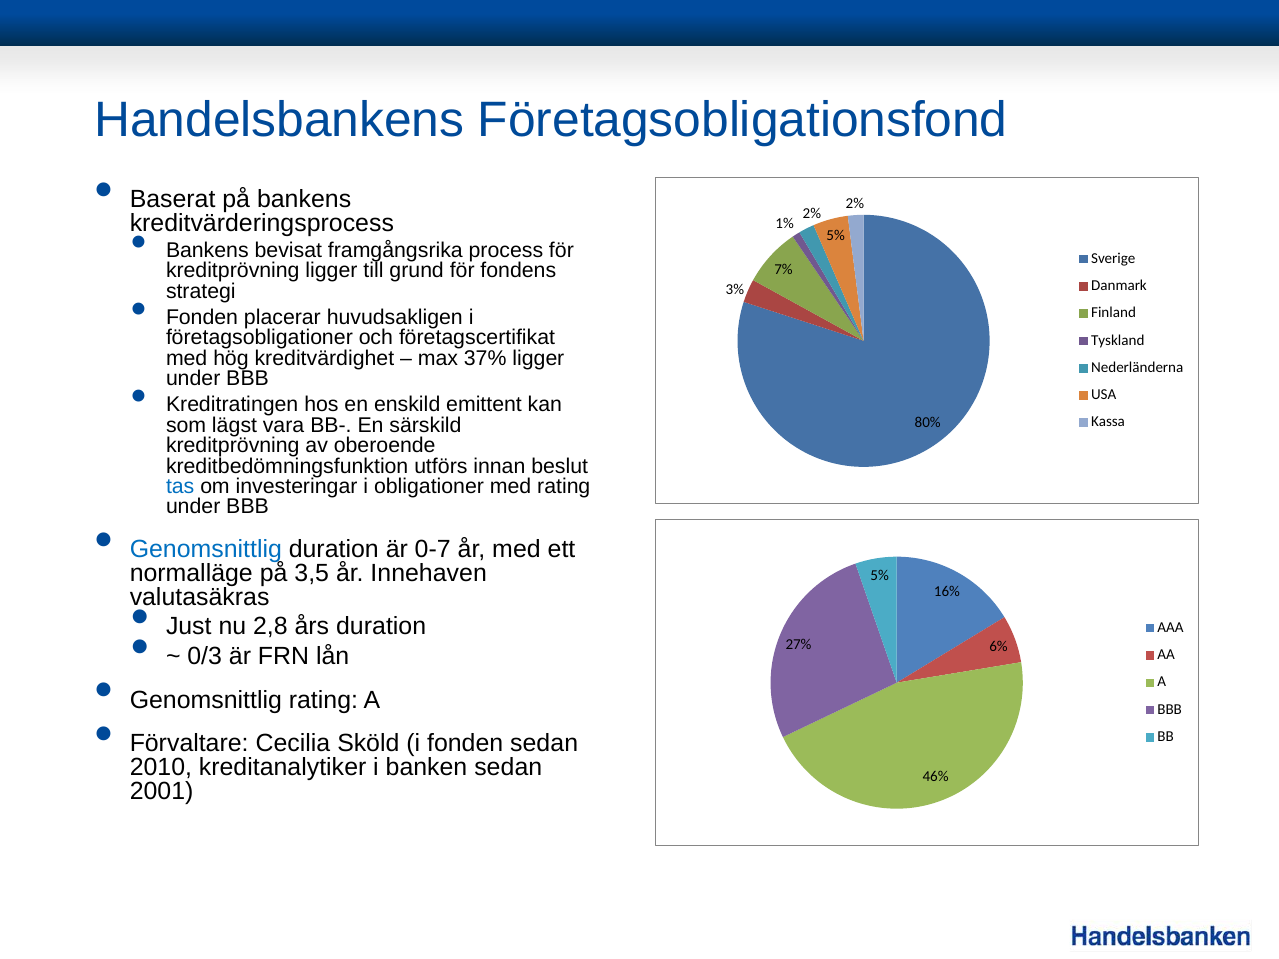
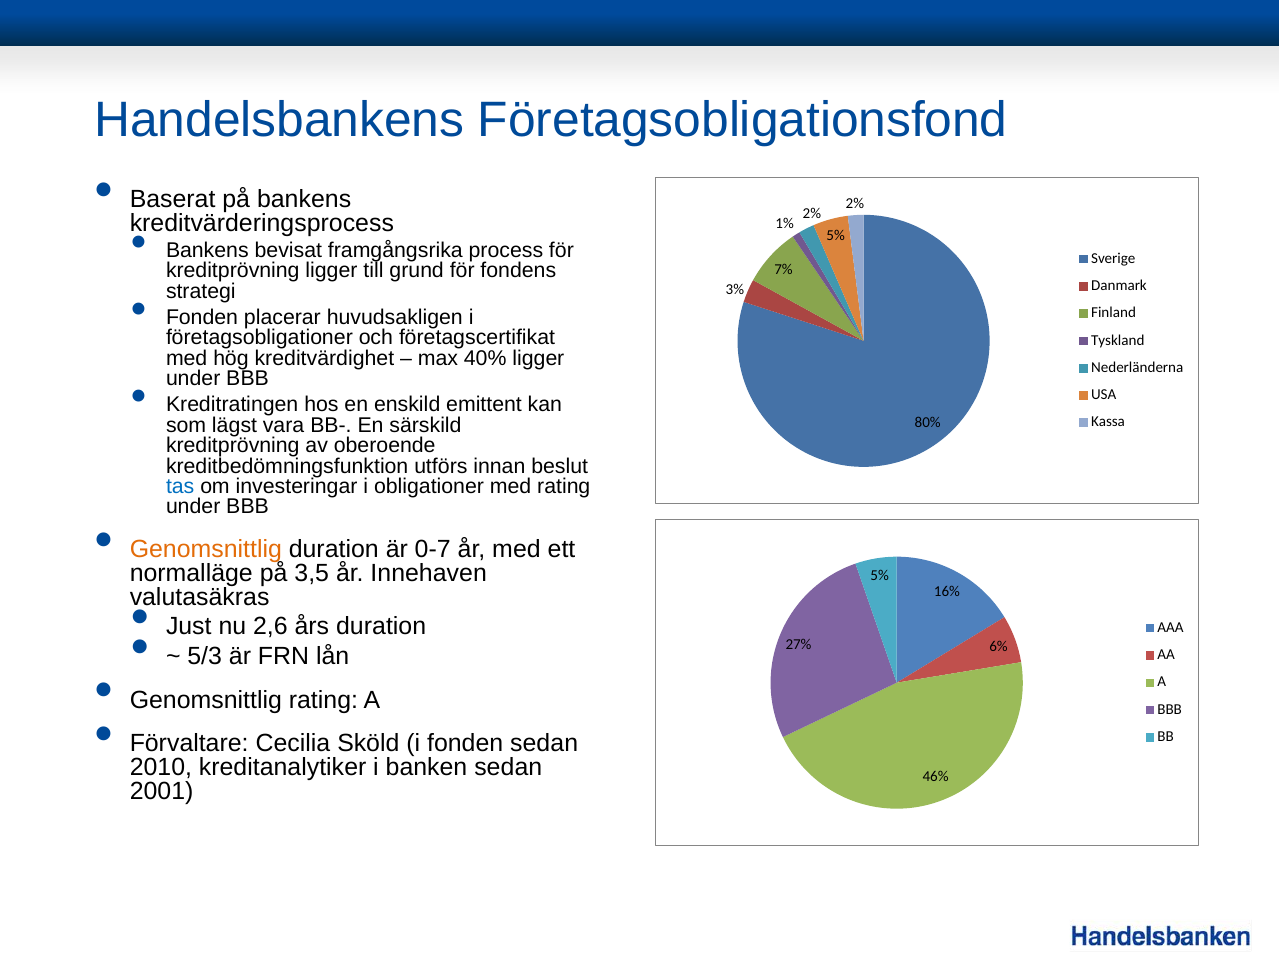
37%: 37% -> 40% (485, 358)
Genomsnittlig colour: blue -> orange (206, 550)
2,8: 2,8 -> 2,6 (270, 627)
0/3: 0/3 -> 5/3 (205, 656)
